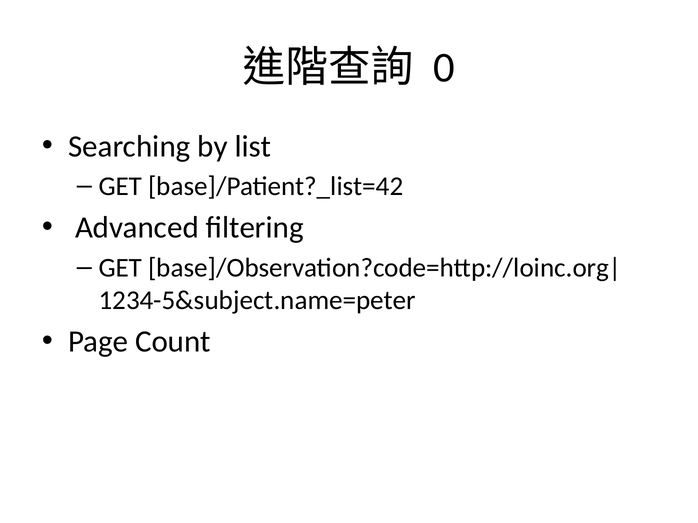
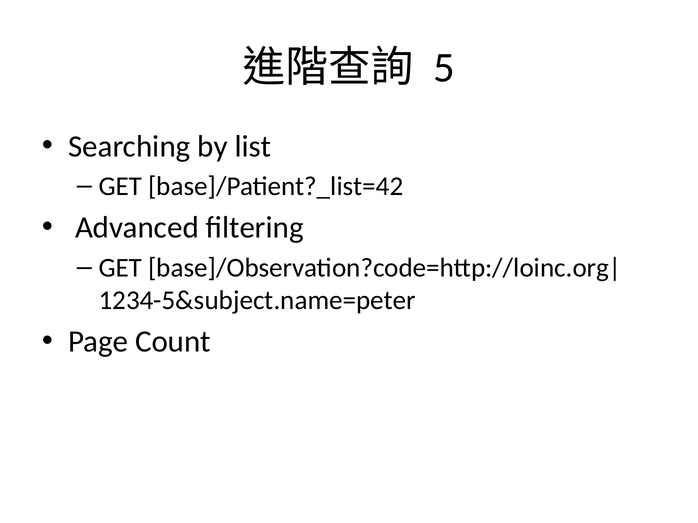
0: 0 -> 5 (444, 68)
